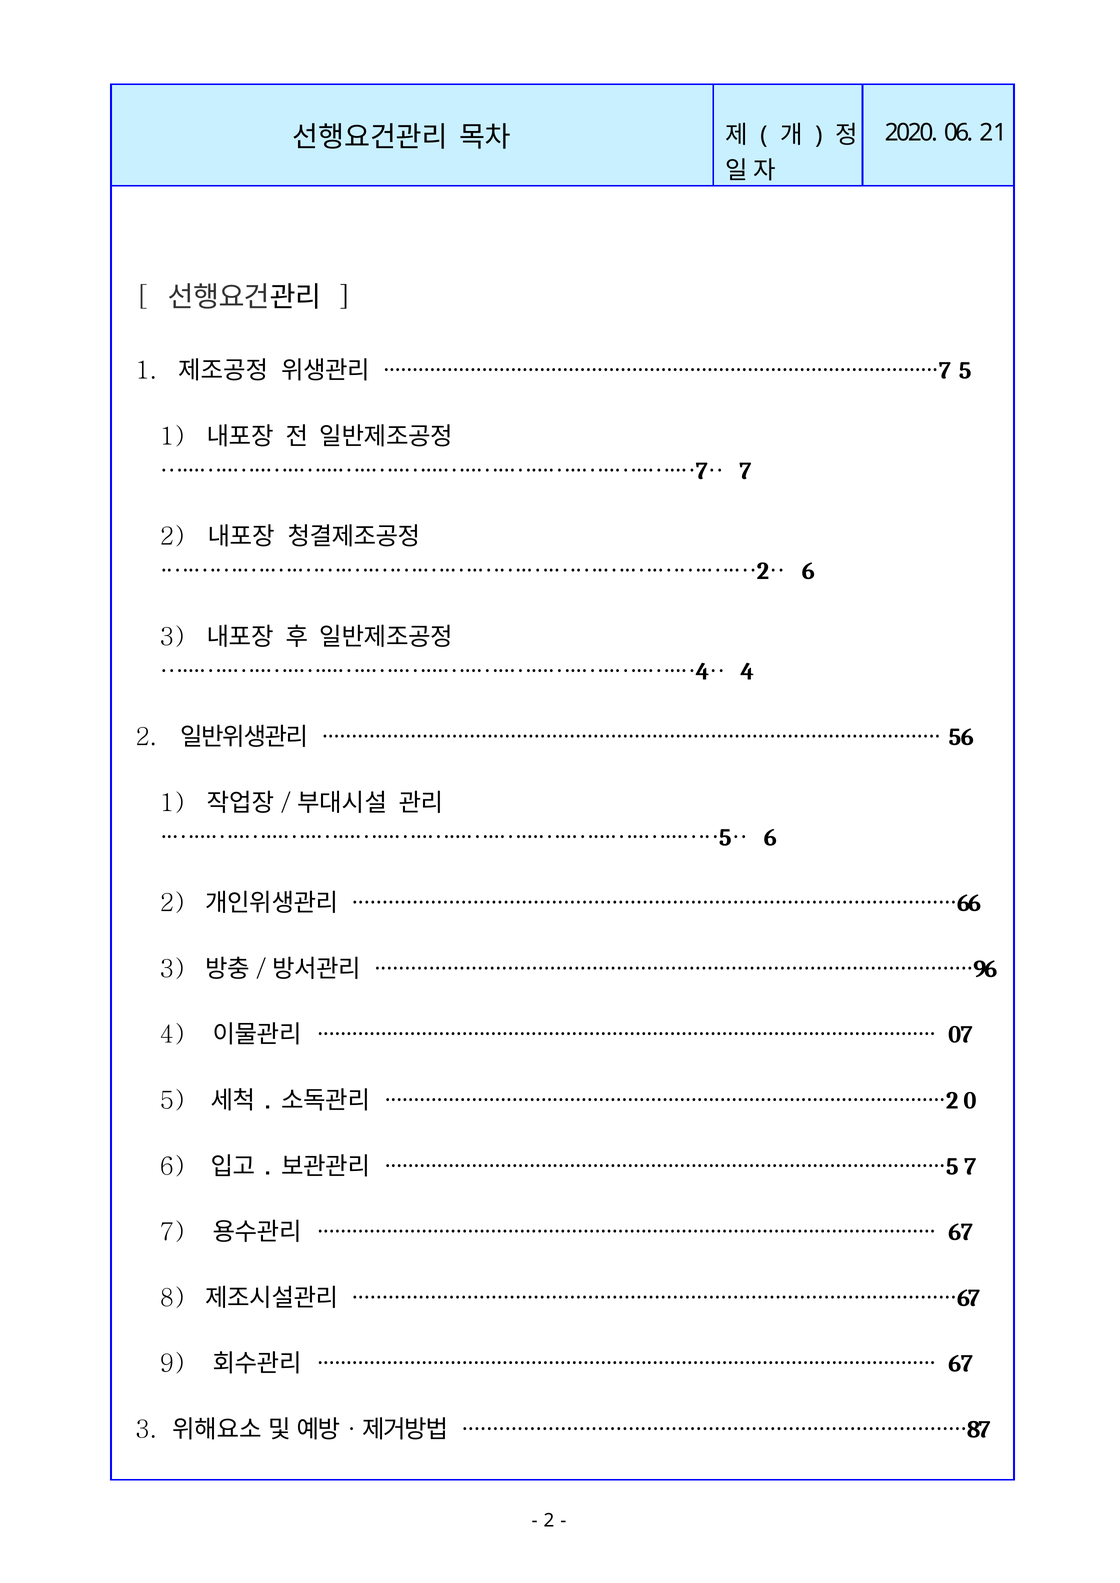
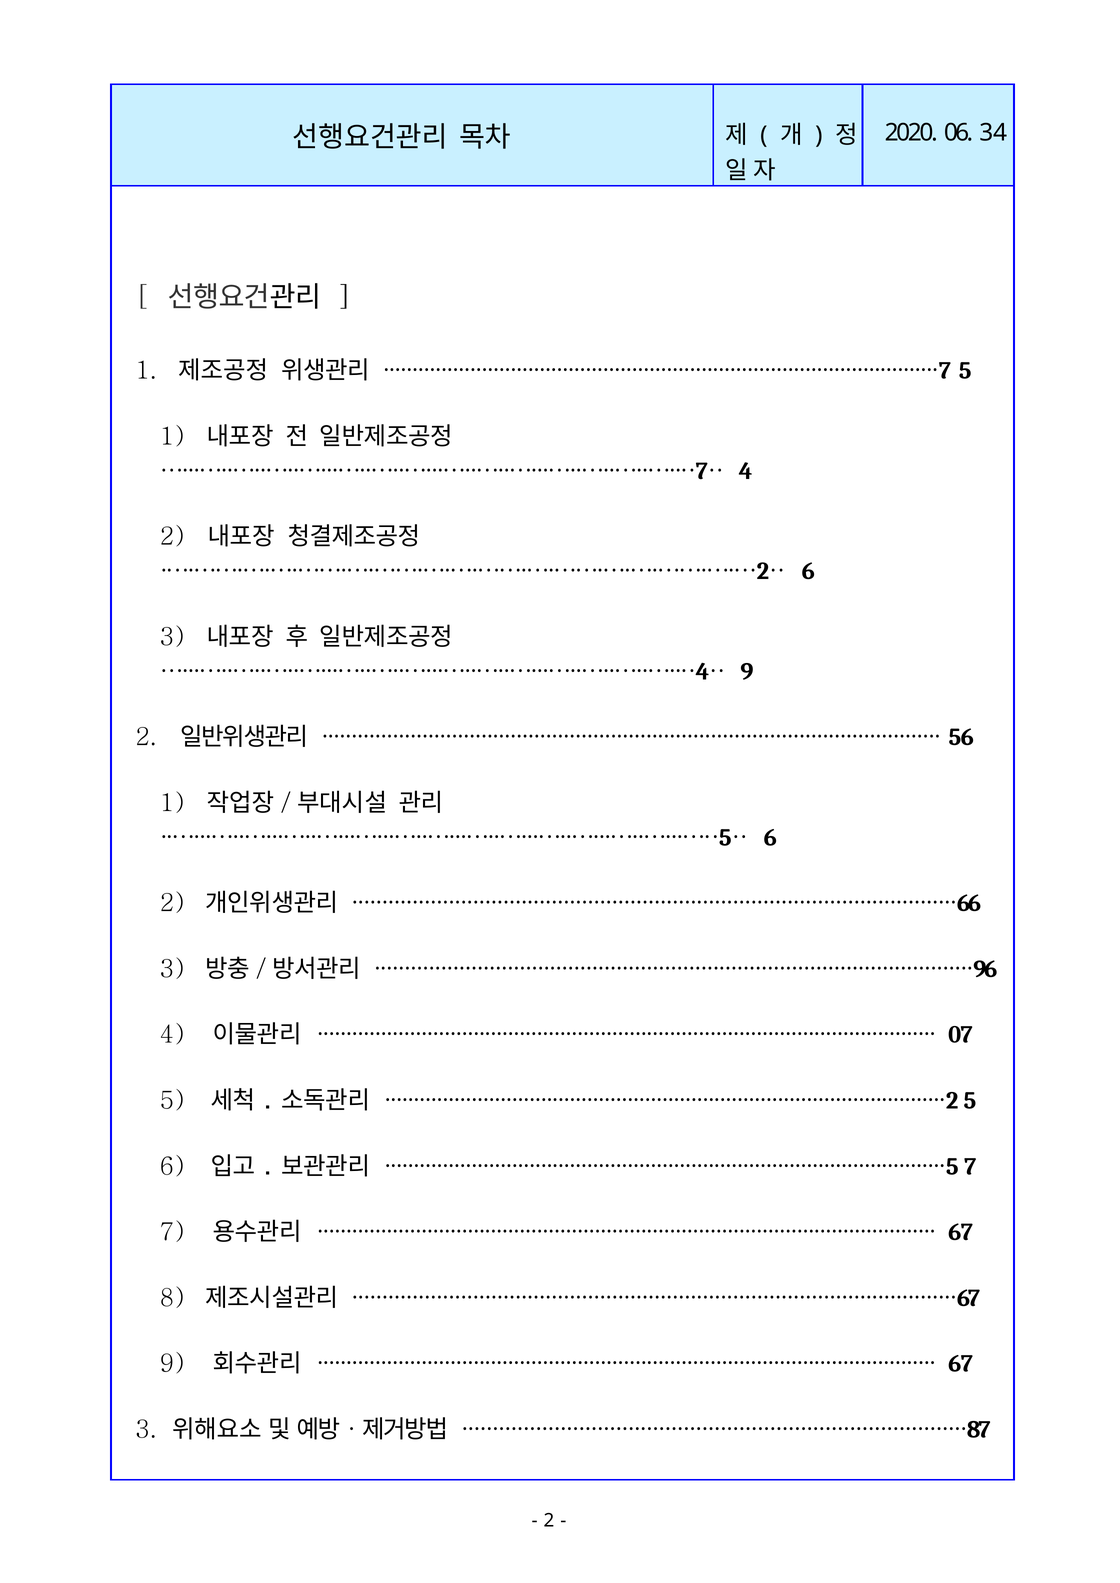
21: 21 -> 34 (993, 133)
·················································································7·· 7: 7 -> 4 (746, 471)
·················································································4·· 4: 4 -> 9 (747, 672)
·································································································2 0: 0 -> 5 (970, 1101)
